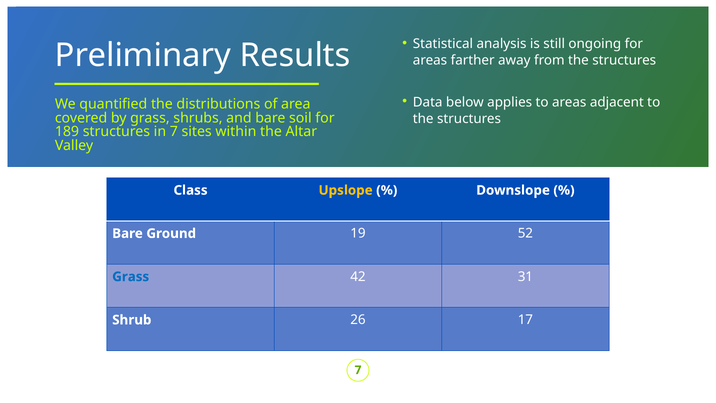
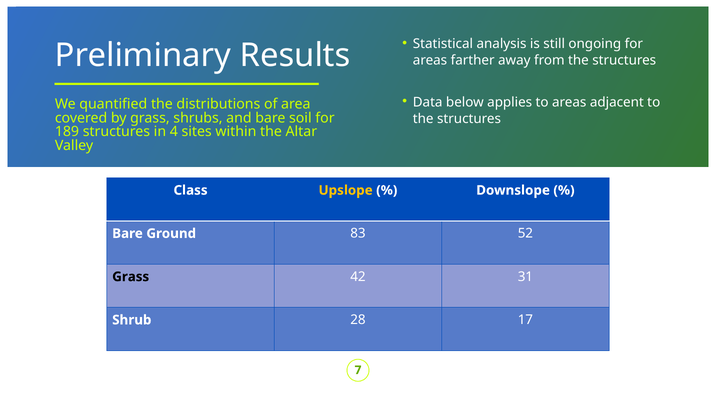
in 7: 7 -> 4 (174, 132)
19: 19 -> 83 (358, 233)
Grass colour: blue -> black (131, 277)
26: 26 -> 28 (358, 320)
